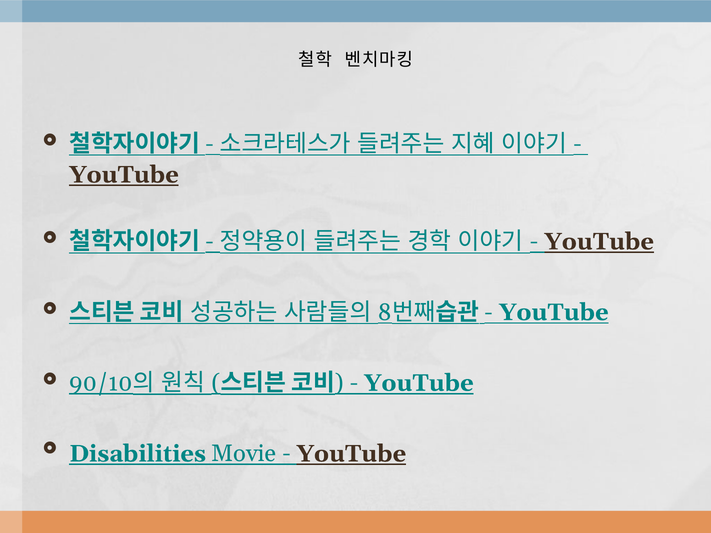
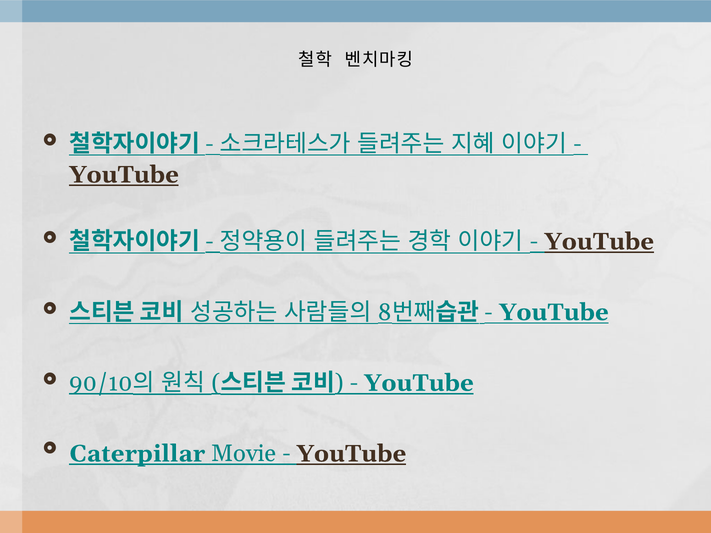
Disabilities: Disabilities -> Caterpillar (137, 454)
